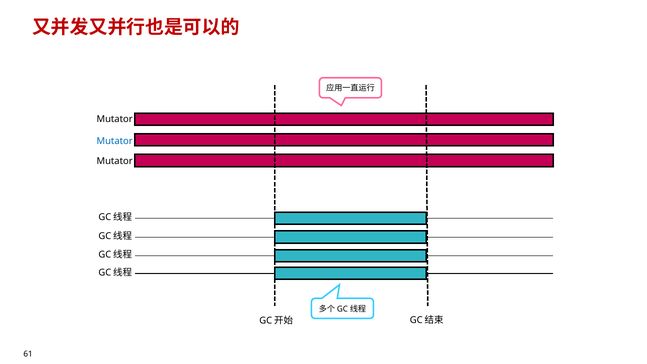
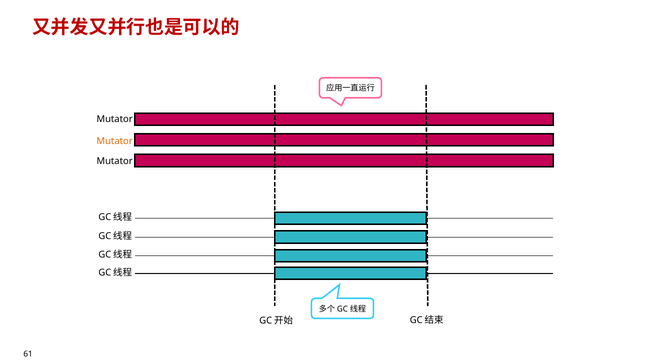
Mutator colour: blue -> orange (115, 141)
